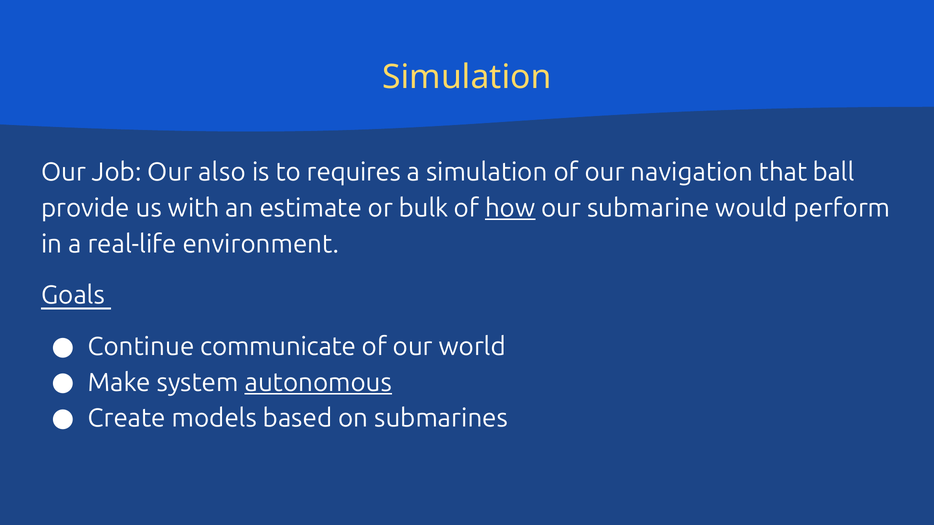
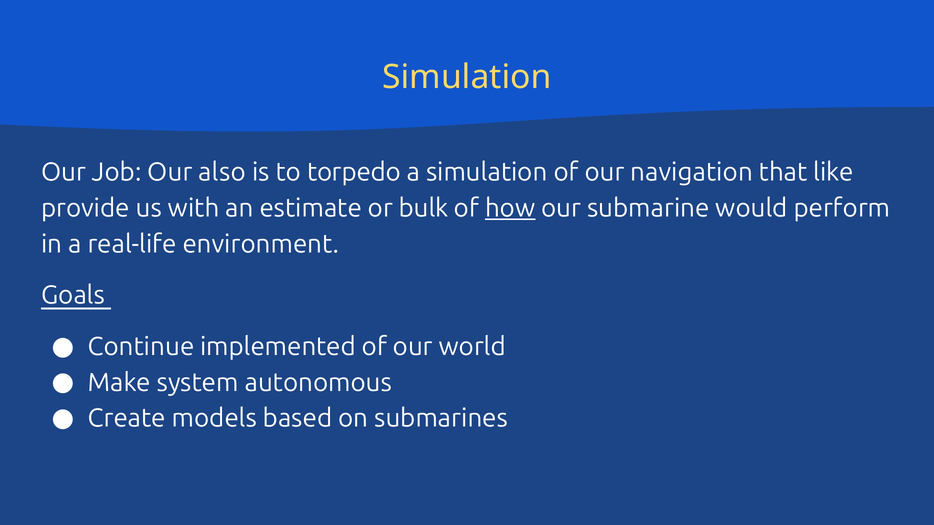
requires: requires -> torpedo (354, 172)
ball: ball -> like (834, 172)
communicate: communicate -> implemented (278, 347)
autonomous underline: present -> none (318, 383)
